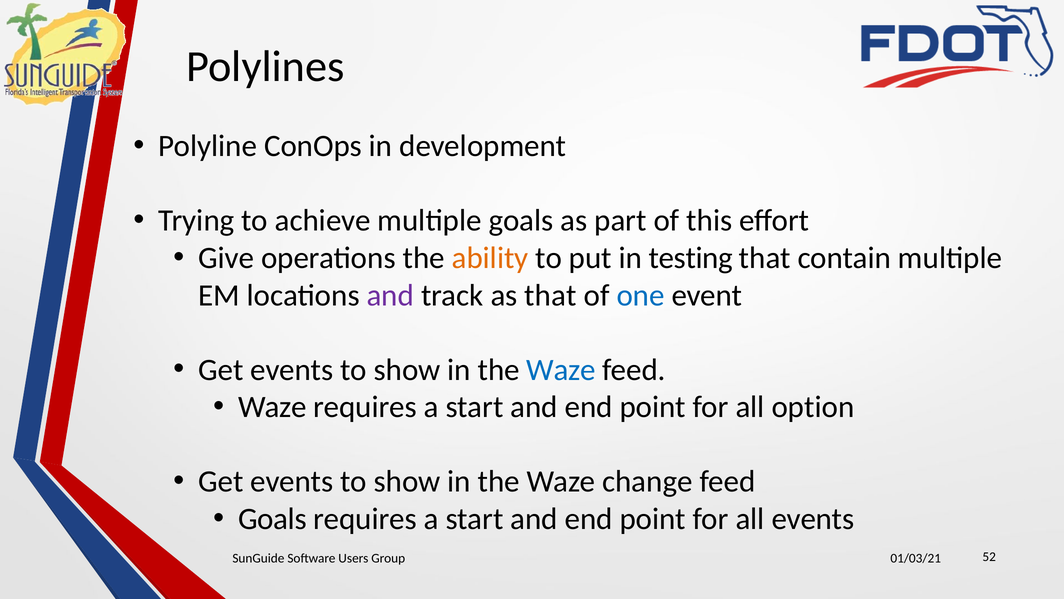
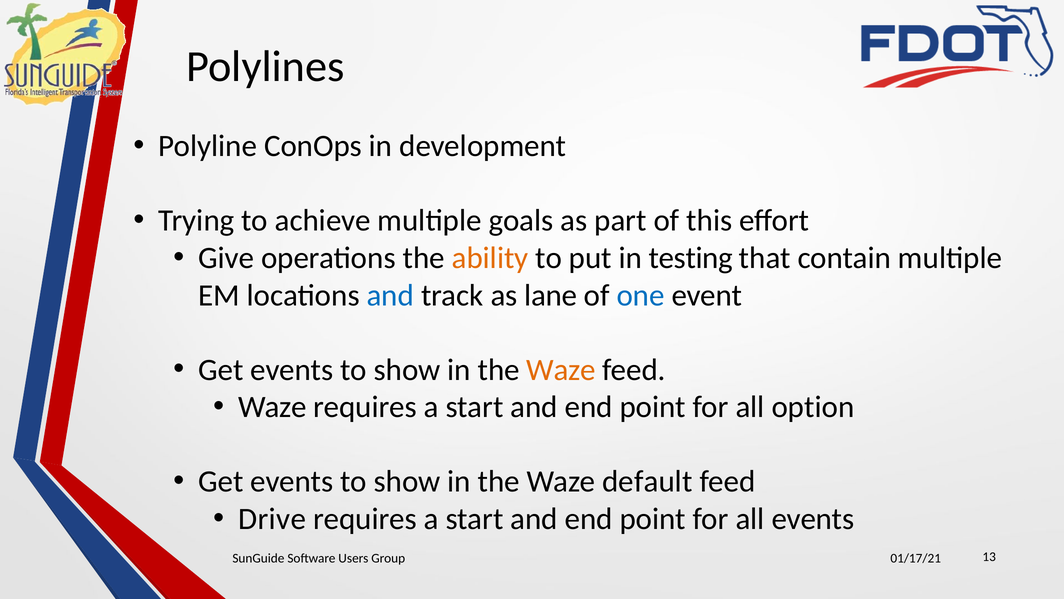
and colour: purple -> blue (390, 295)
as that: that -> lane (551, 295)
Waze colour: blue -> orange (561, 370)
change: change -> default (647, 481)
Goals: Goals -> Drive (272, 519)
01/03/21: 01/03/21 -> 01/17/21 (916, 558)
52: 52 -> 13 (989, 556)
